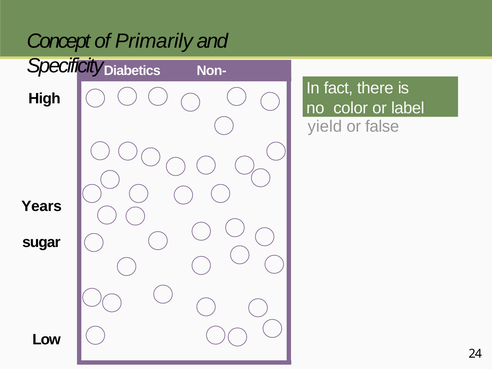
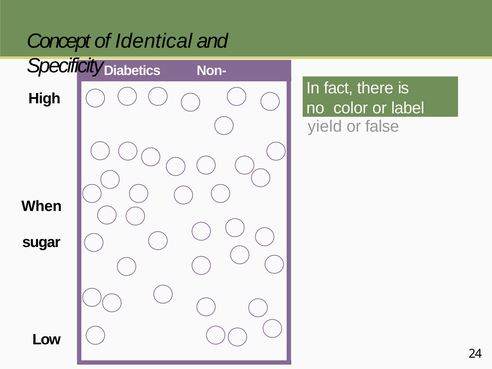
Primarily: Primarily -> Identical (154, 41)
Years: Years -> When (42, 206)
